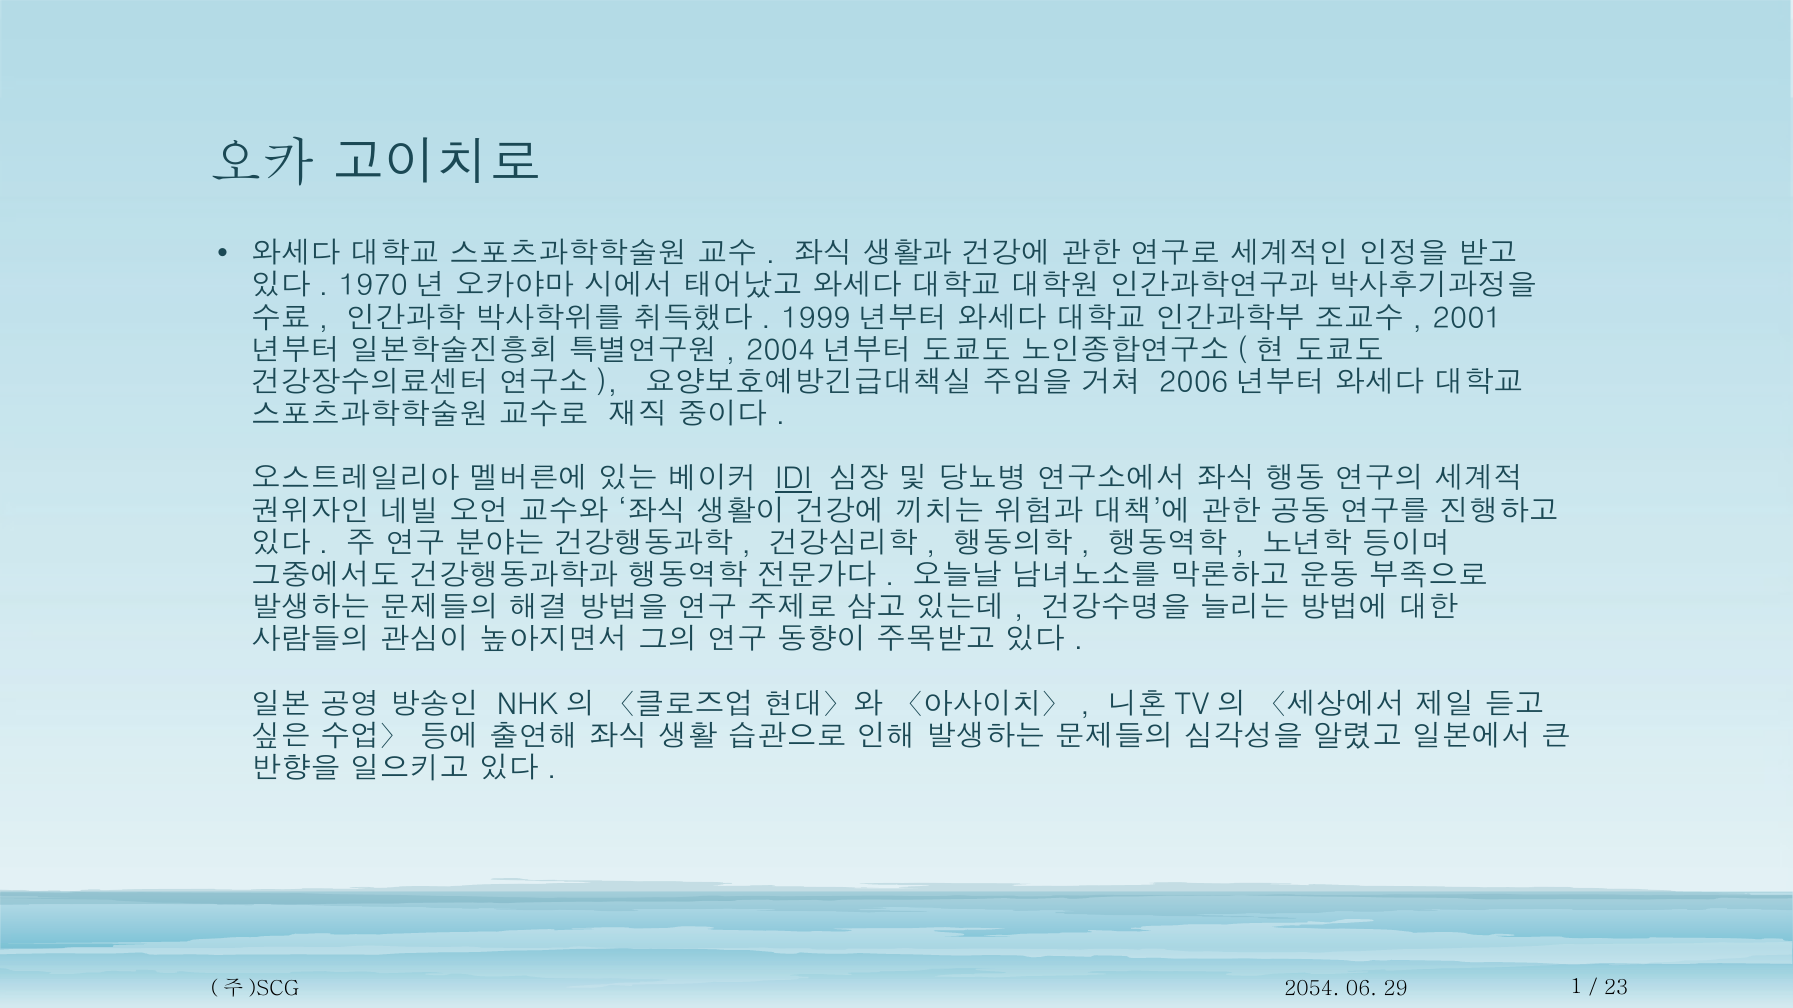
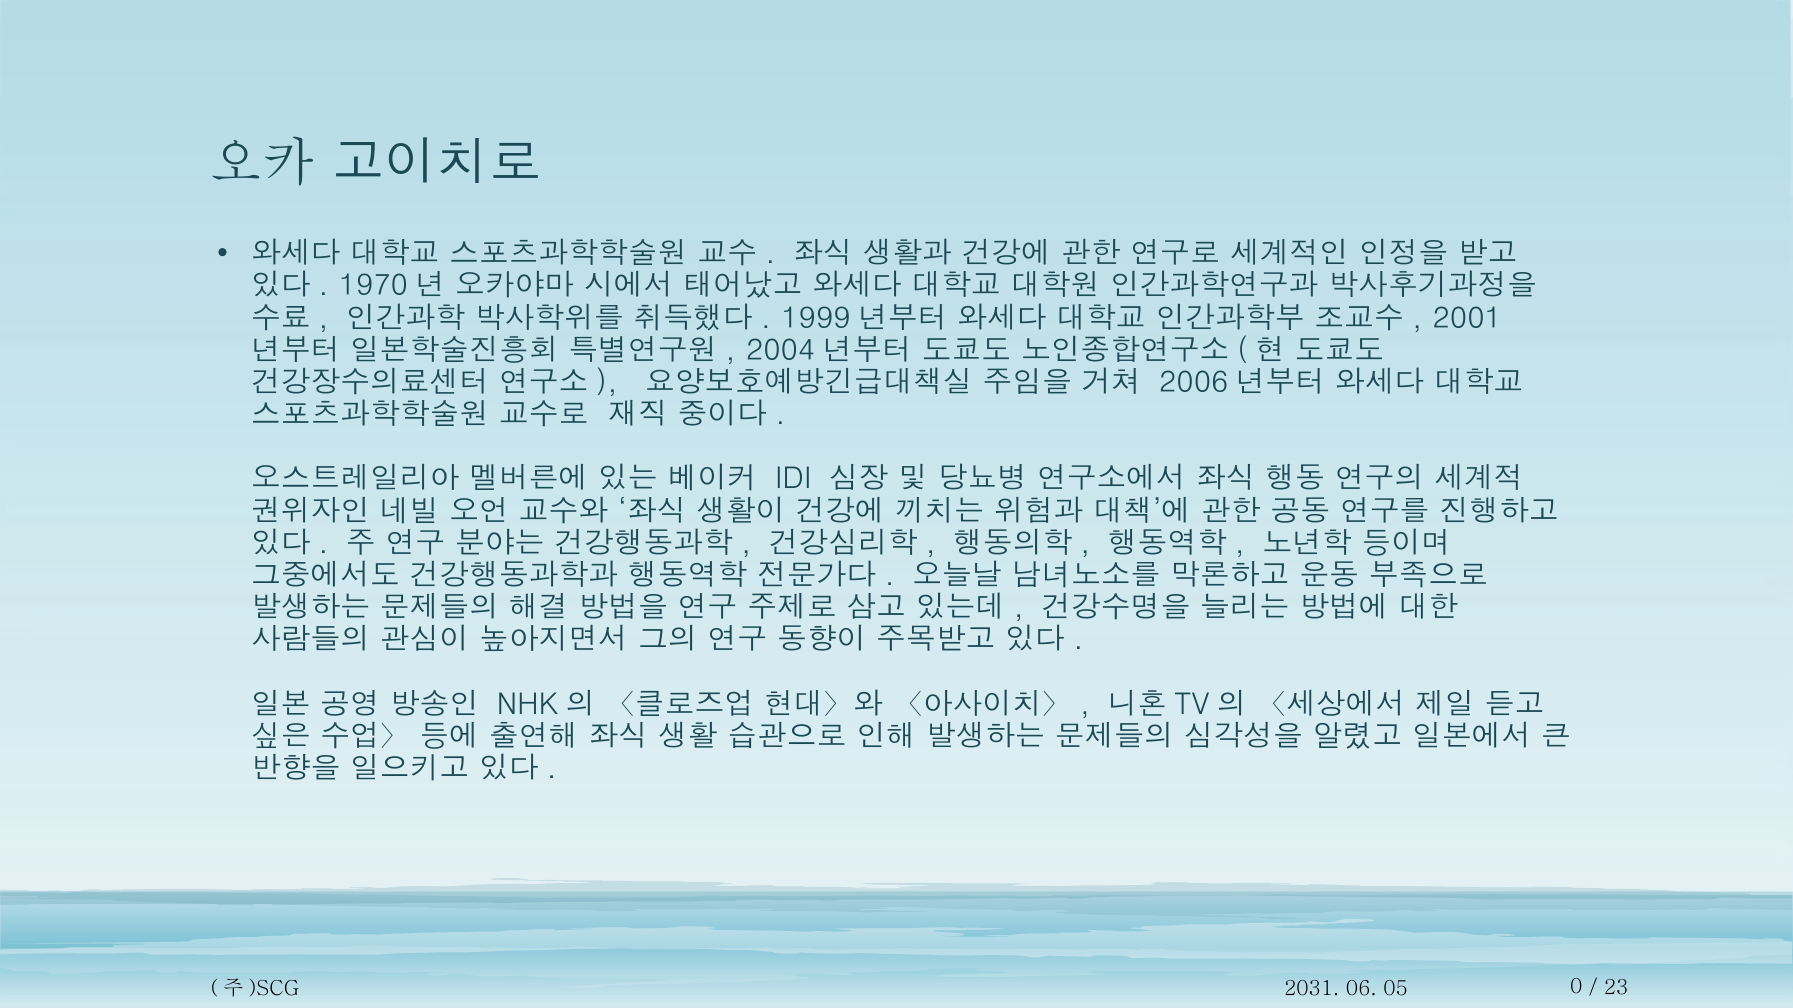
IDI underline: present -> none (793, 479)
2054: 2054 -> 2031 (1312, 990)
29: 29 -> 05 (1396, 990)
1: 1 -> 0 (1576, 988)
